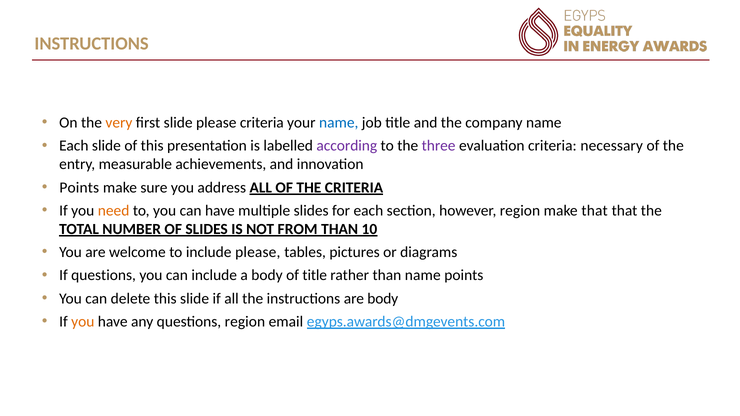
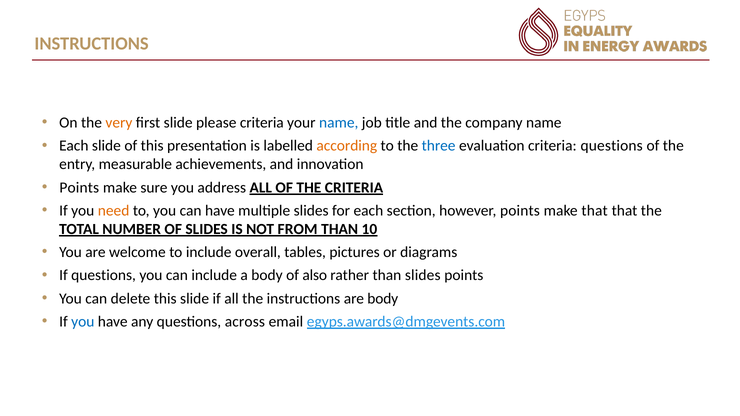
according colour: purple -> orange (347, 146)
three colour: purple -> blue (439, 146)
criteria necessary: necessary -> questions (612, 146)
however region: region -> points (520, 211)
include please: please -> overall (258, 252)
of title: title -> also (315, 275)
than name: name -> slides (423, 275)
you colour: orange -> blue (83, 322)
questions region: region -> across (245, 322)
